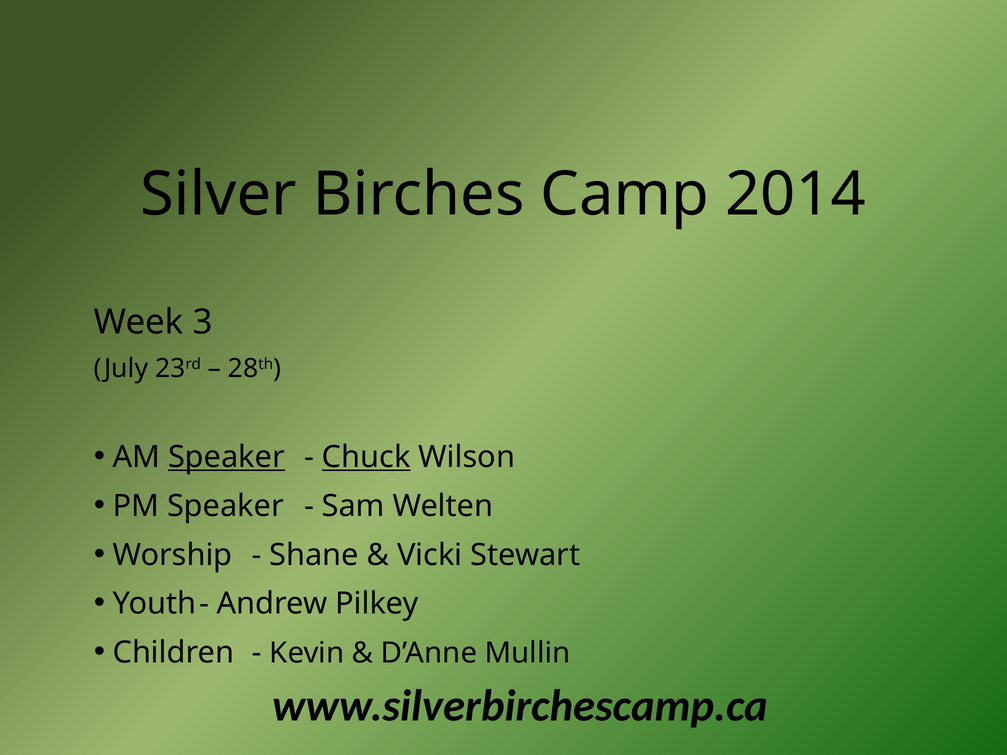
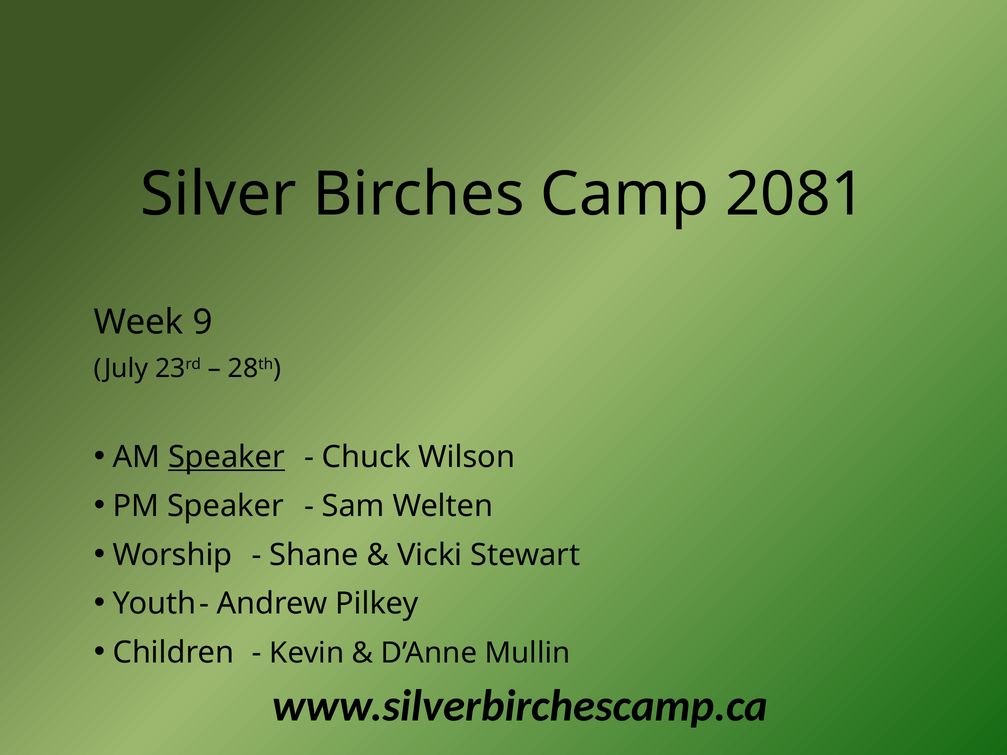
2014: 2014 -> 2081 (796, 194)
3: 3 -> 9 (203, 322)
Chuck underline: present -> none (366, 457)
